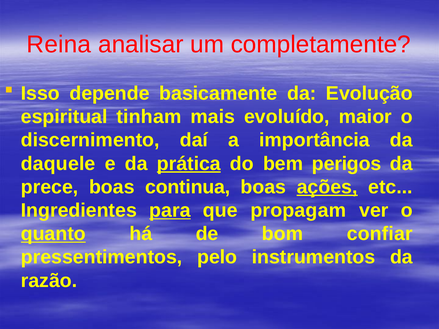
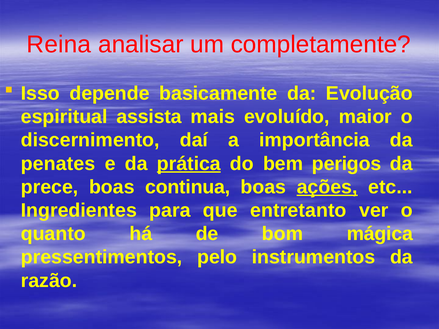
tinham: tinham -> assista (149, 117)
daquele: daquele -> penates (58, 164)
para underline: present -> none (170, 211)
propagam: propagam -> entretanto (298, 211)
quanto underline: present -> none (53, 234)
confiar: confiar -> mágica (380, 234)
